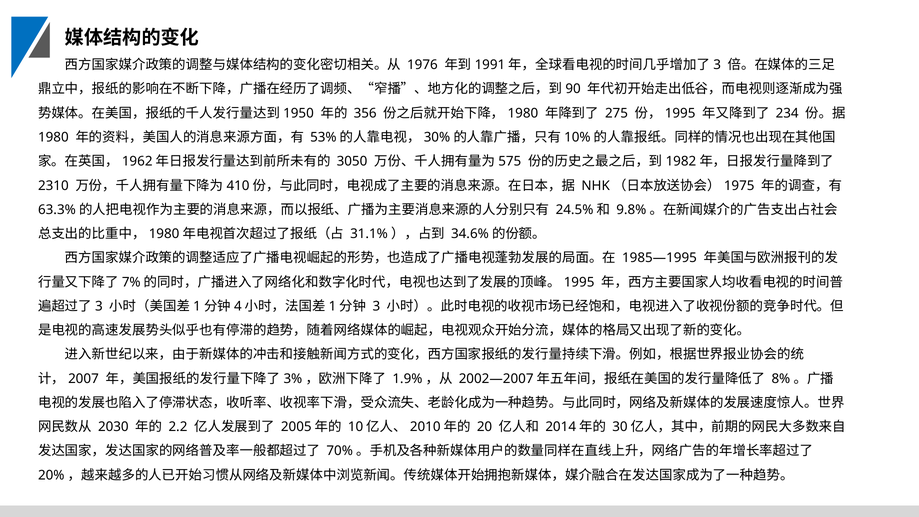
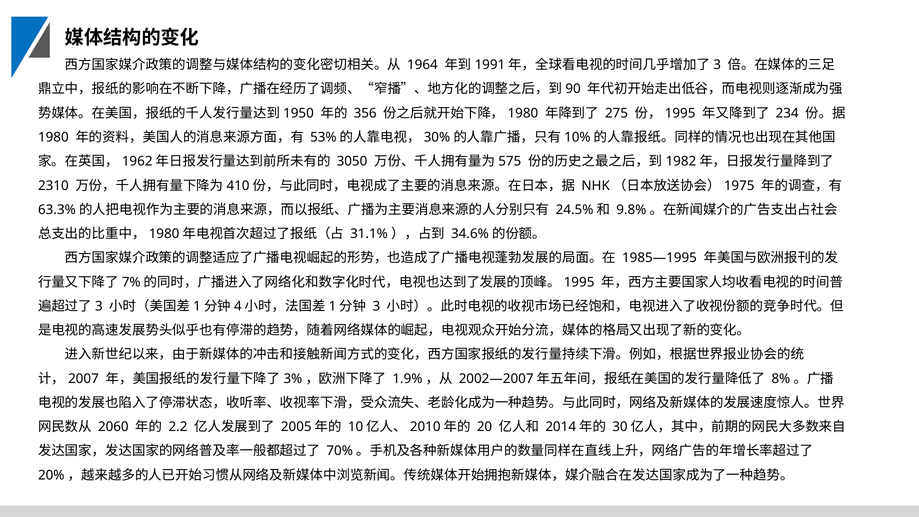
1976: 1976 -> 1964 (422, 65)
2030: 2030 -> 2060 (113, 427)
